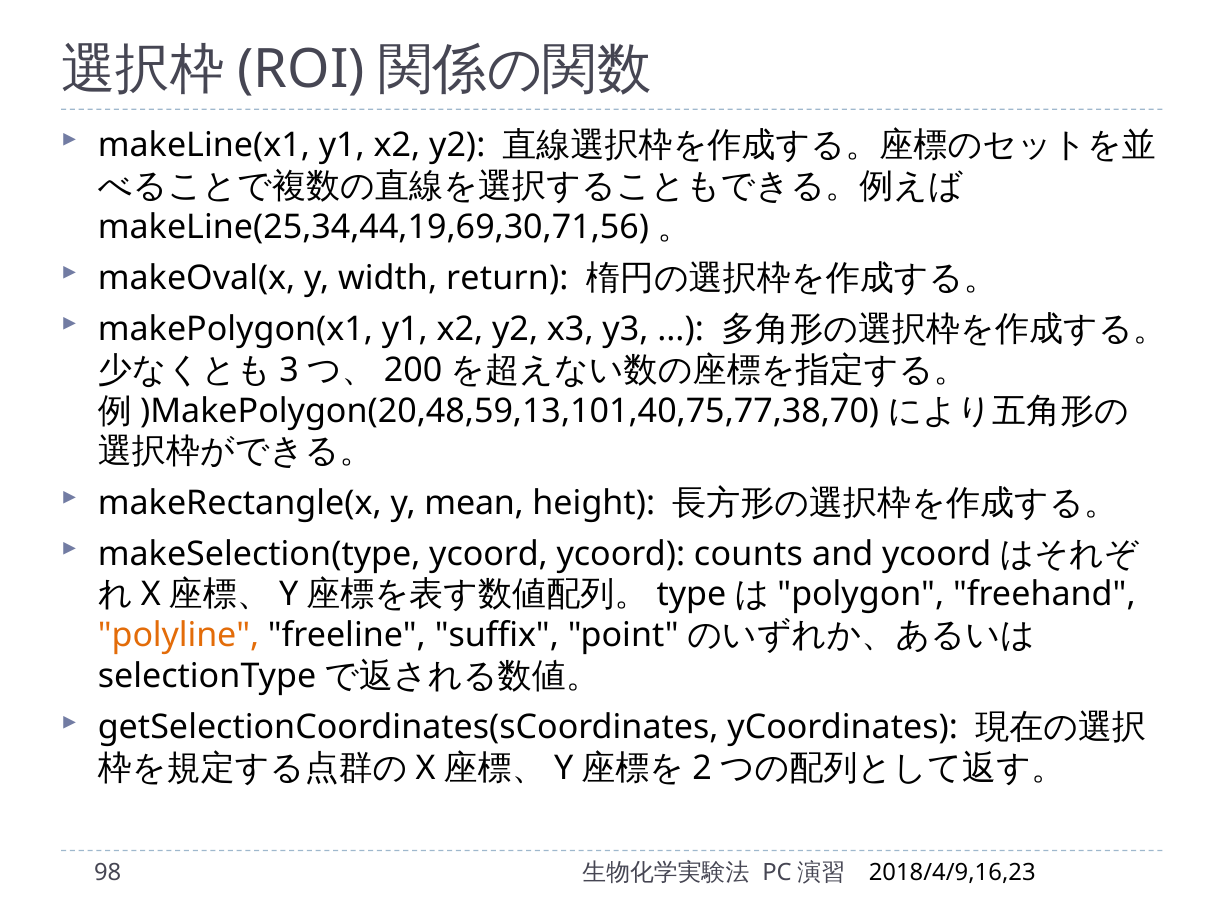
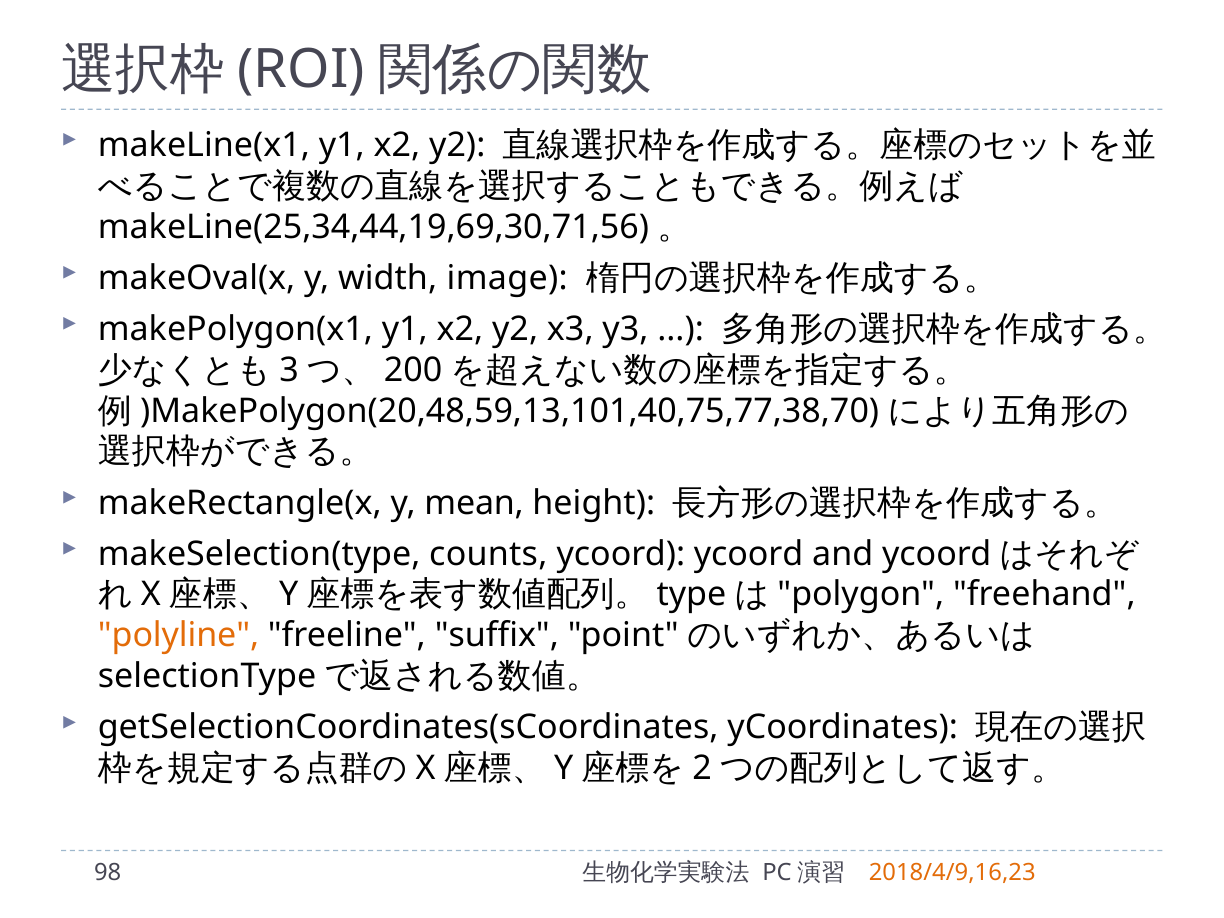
return: return -> image (507, 278)
makeSelection(type ycoord: ycoord -> counts (488, 554)
ycoord counts: counts -> ycoord (749, 554)
2018/4/9,16,23 colour: black -> orange (952, 873)
